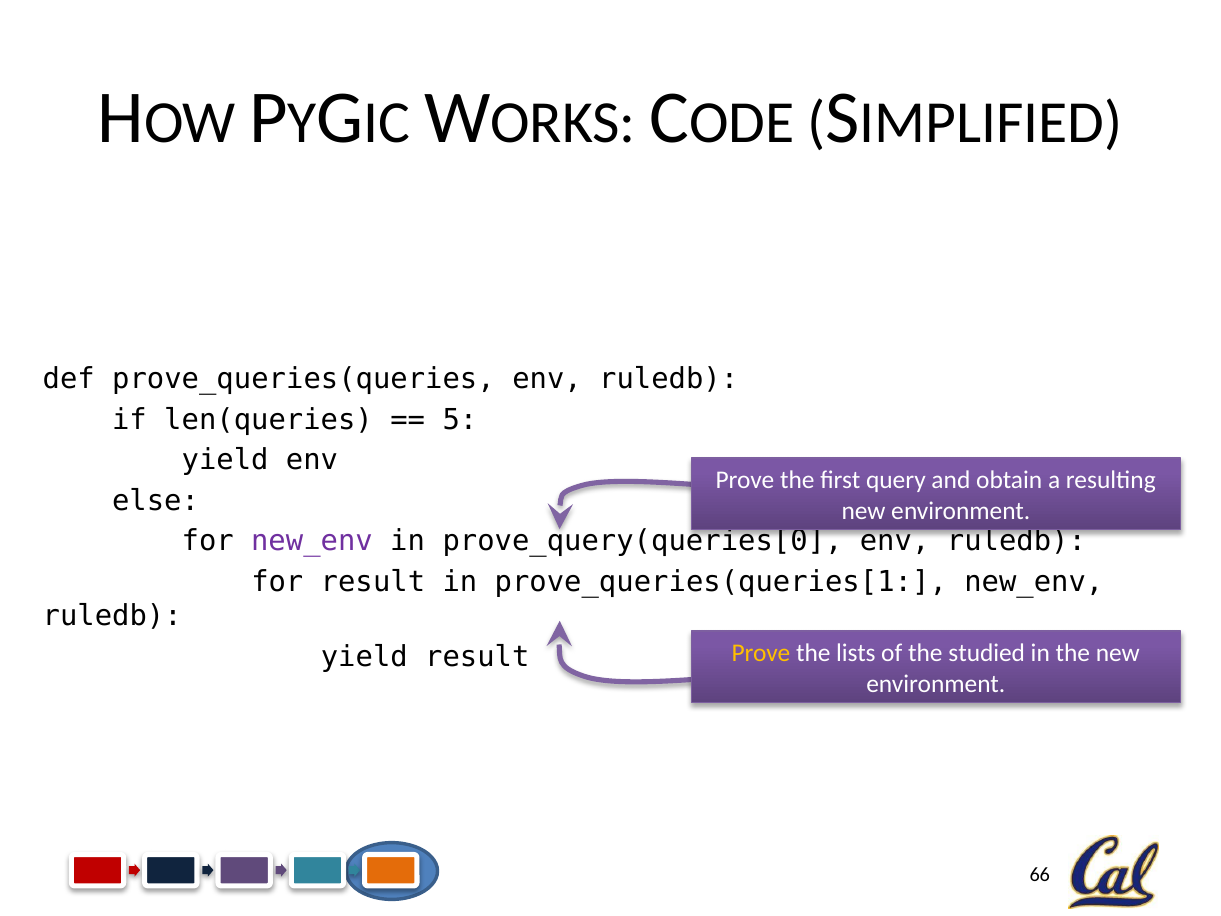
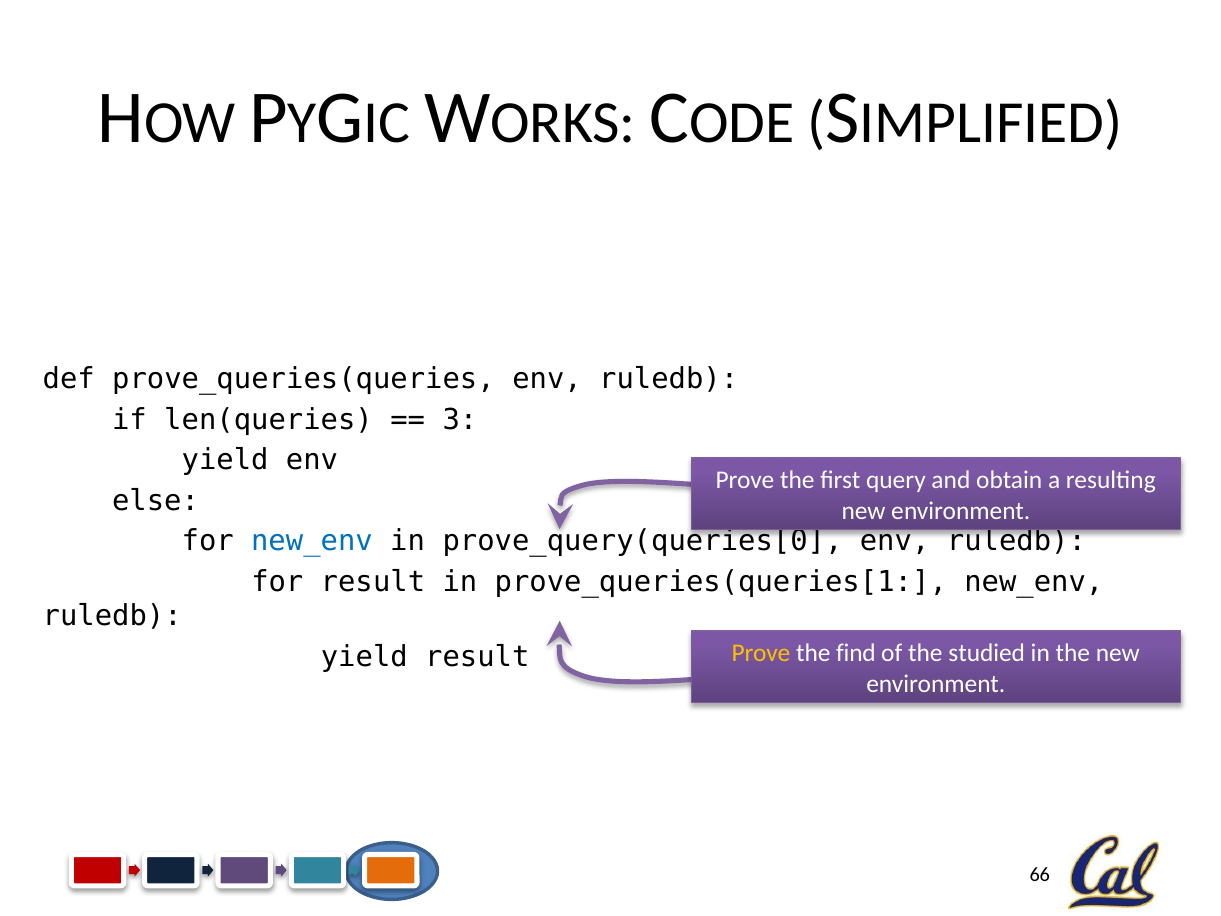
5: 5 -> 3 (460, 420)
new_env colour: purple -> blue (312, 541)
lists: lists -> find (856, 653)
